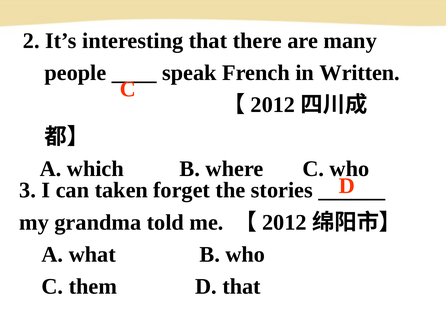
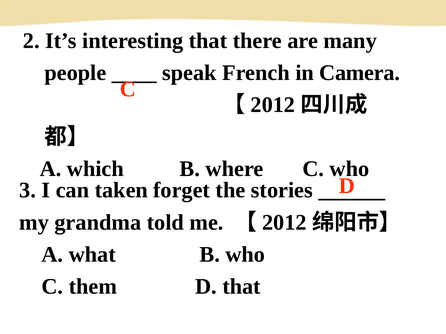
Written: Written -> Camera (360, 73)
